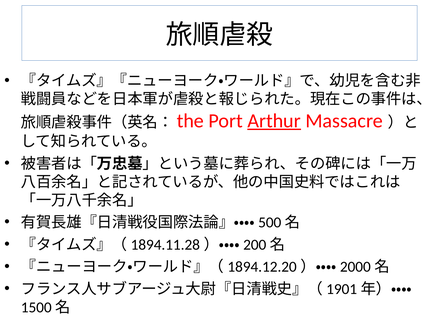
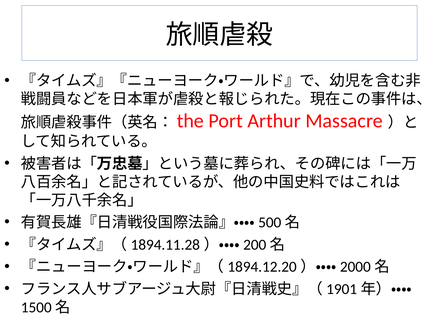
Arthur underline: present -> none (274, 121)
